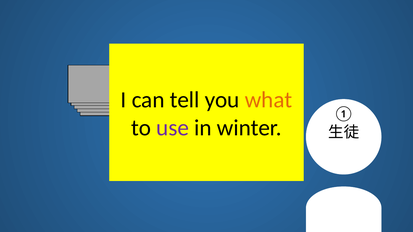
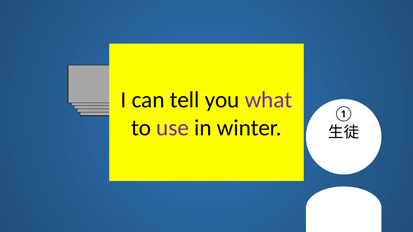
what colour: orange -> purple (268, 100)
